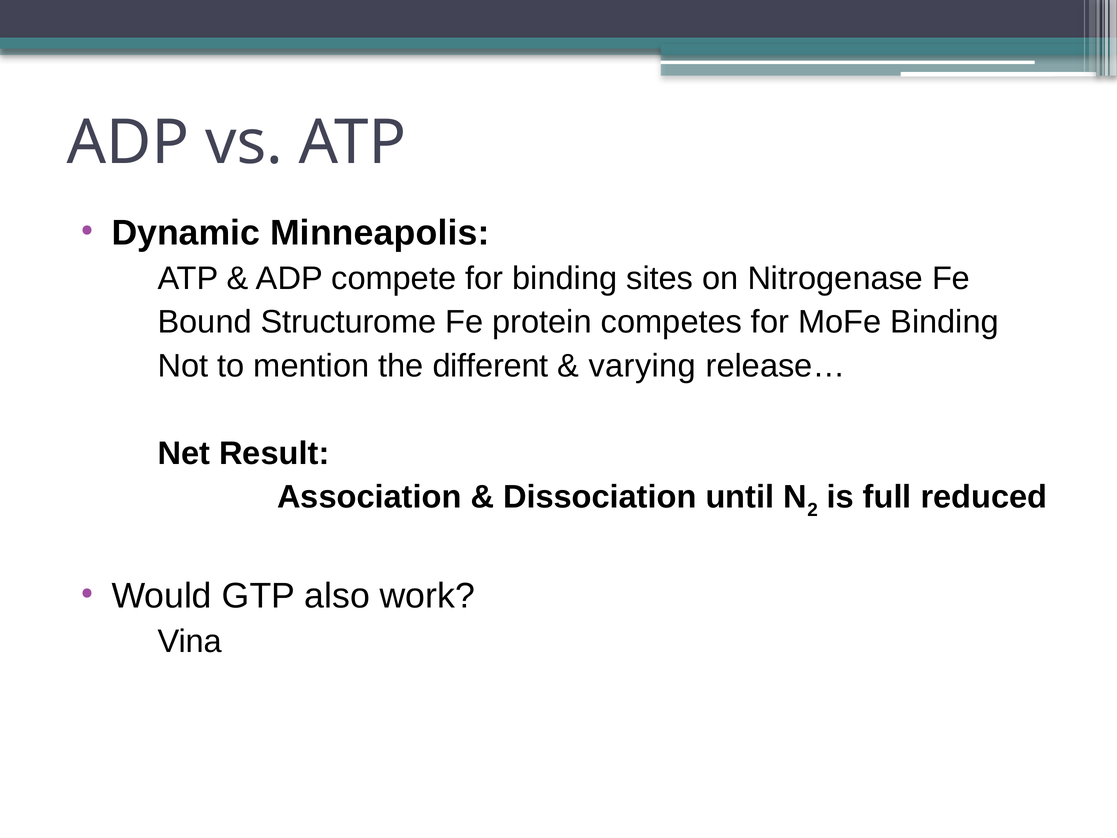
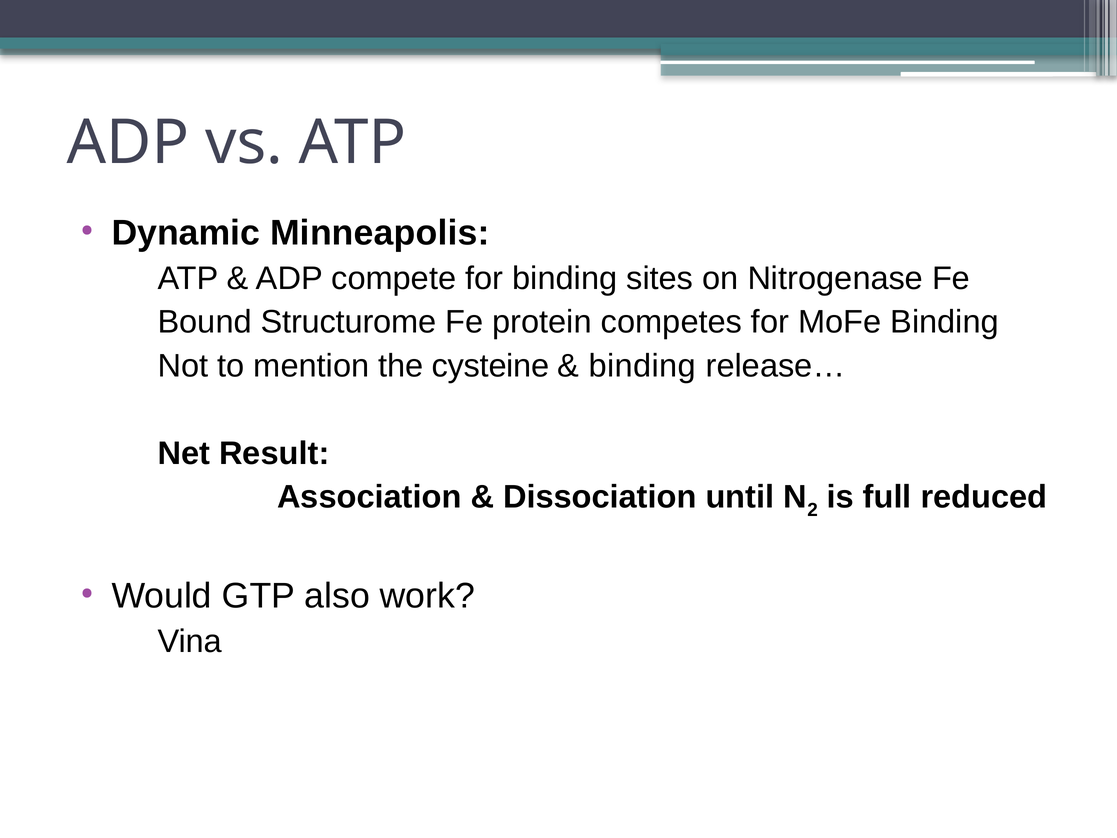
different: different -> cysteine (491, 366)
varying: varying -> binding (642, 366)
